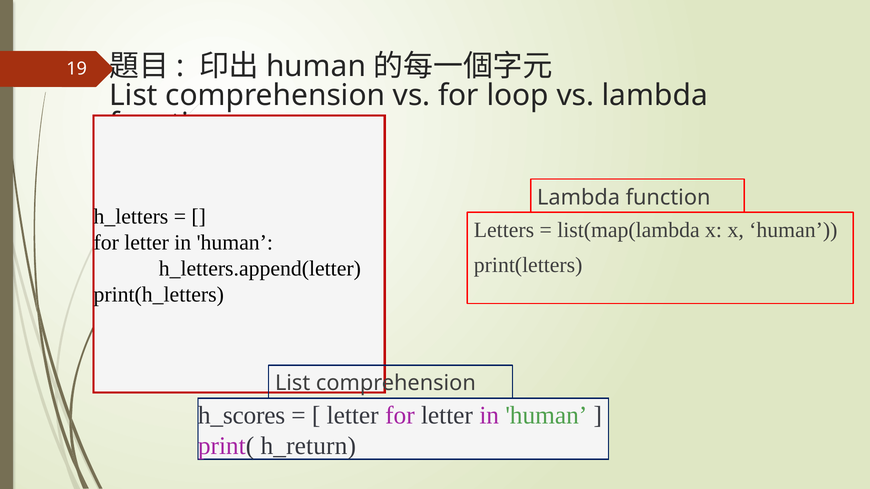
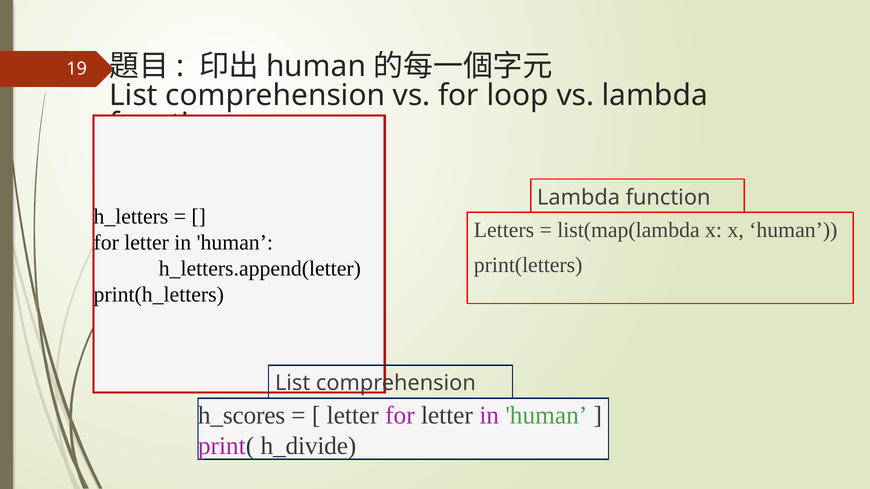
h_return: h_return -> h_divide (308, 446)
